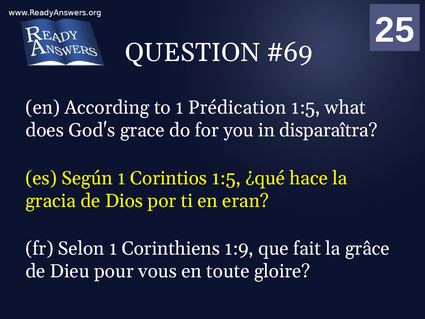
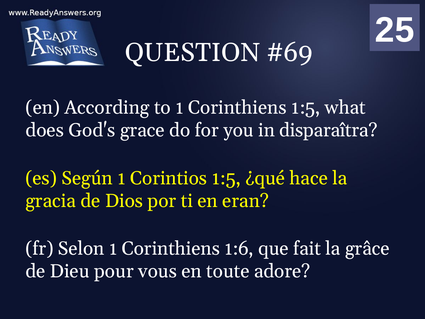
to 1 Prédication: Prédication -> Corinthiens (237, 107)
1:9: 1:9 -> 1:6 (239, 249)
gloire: gloire -> adore (282, 271)
